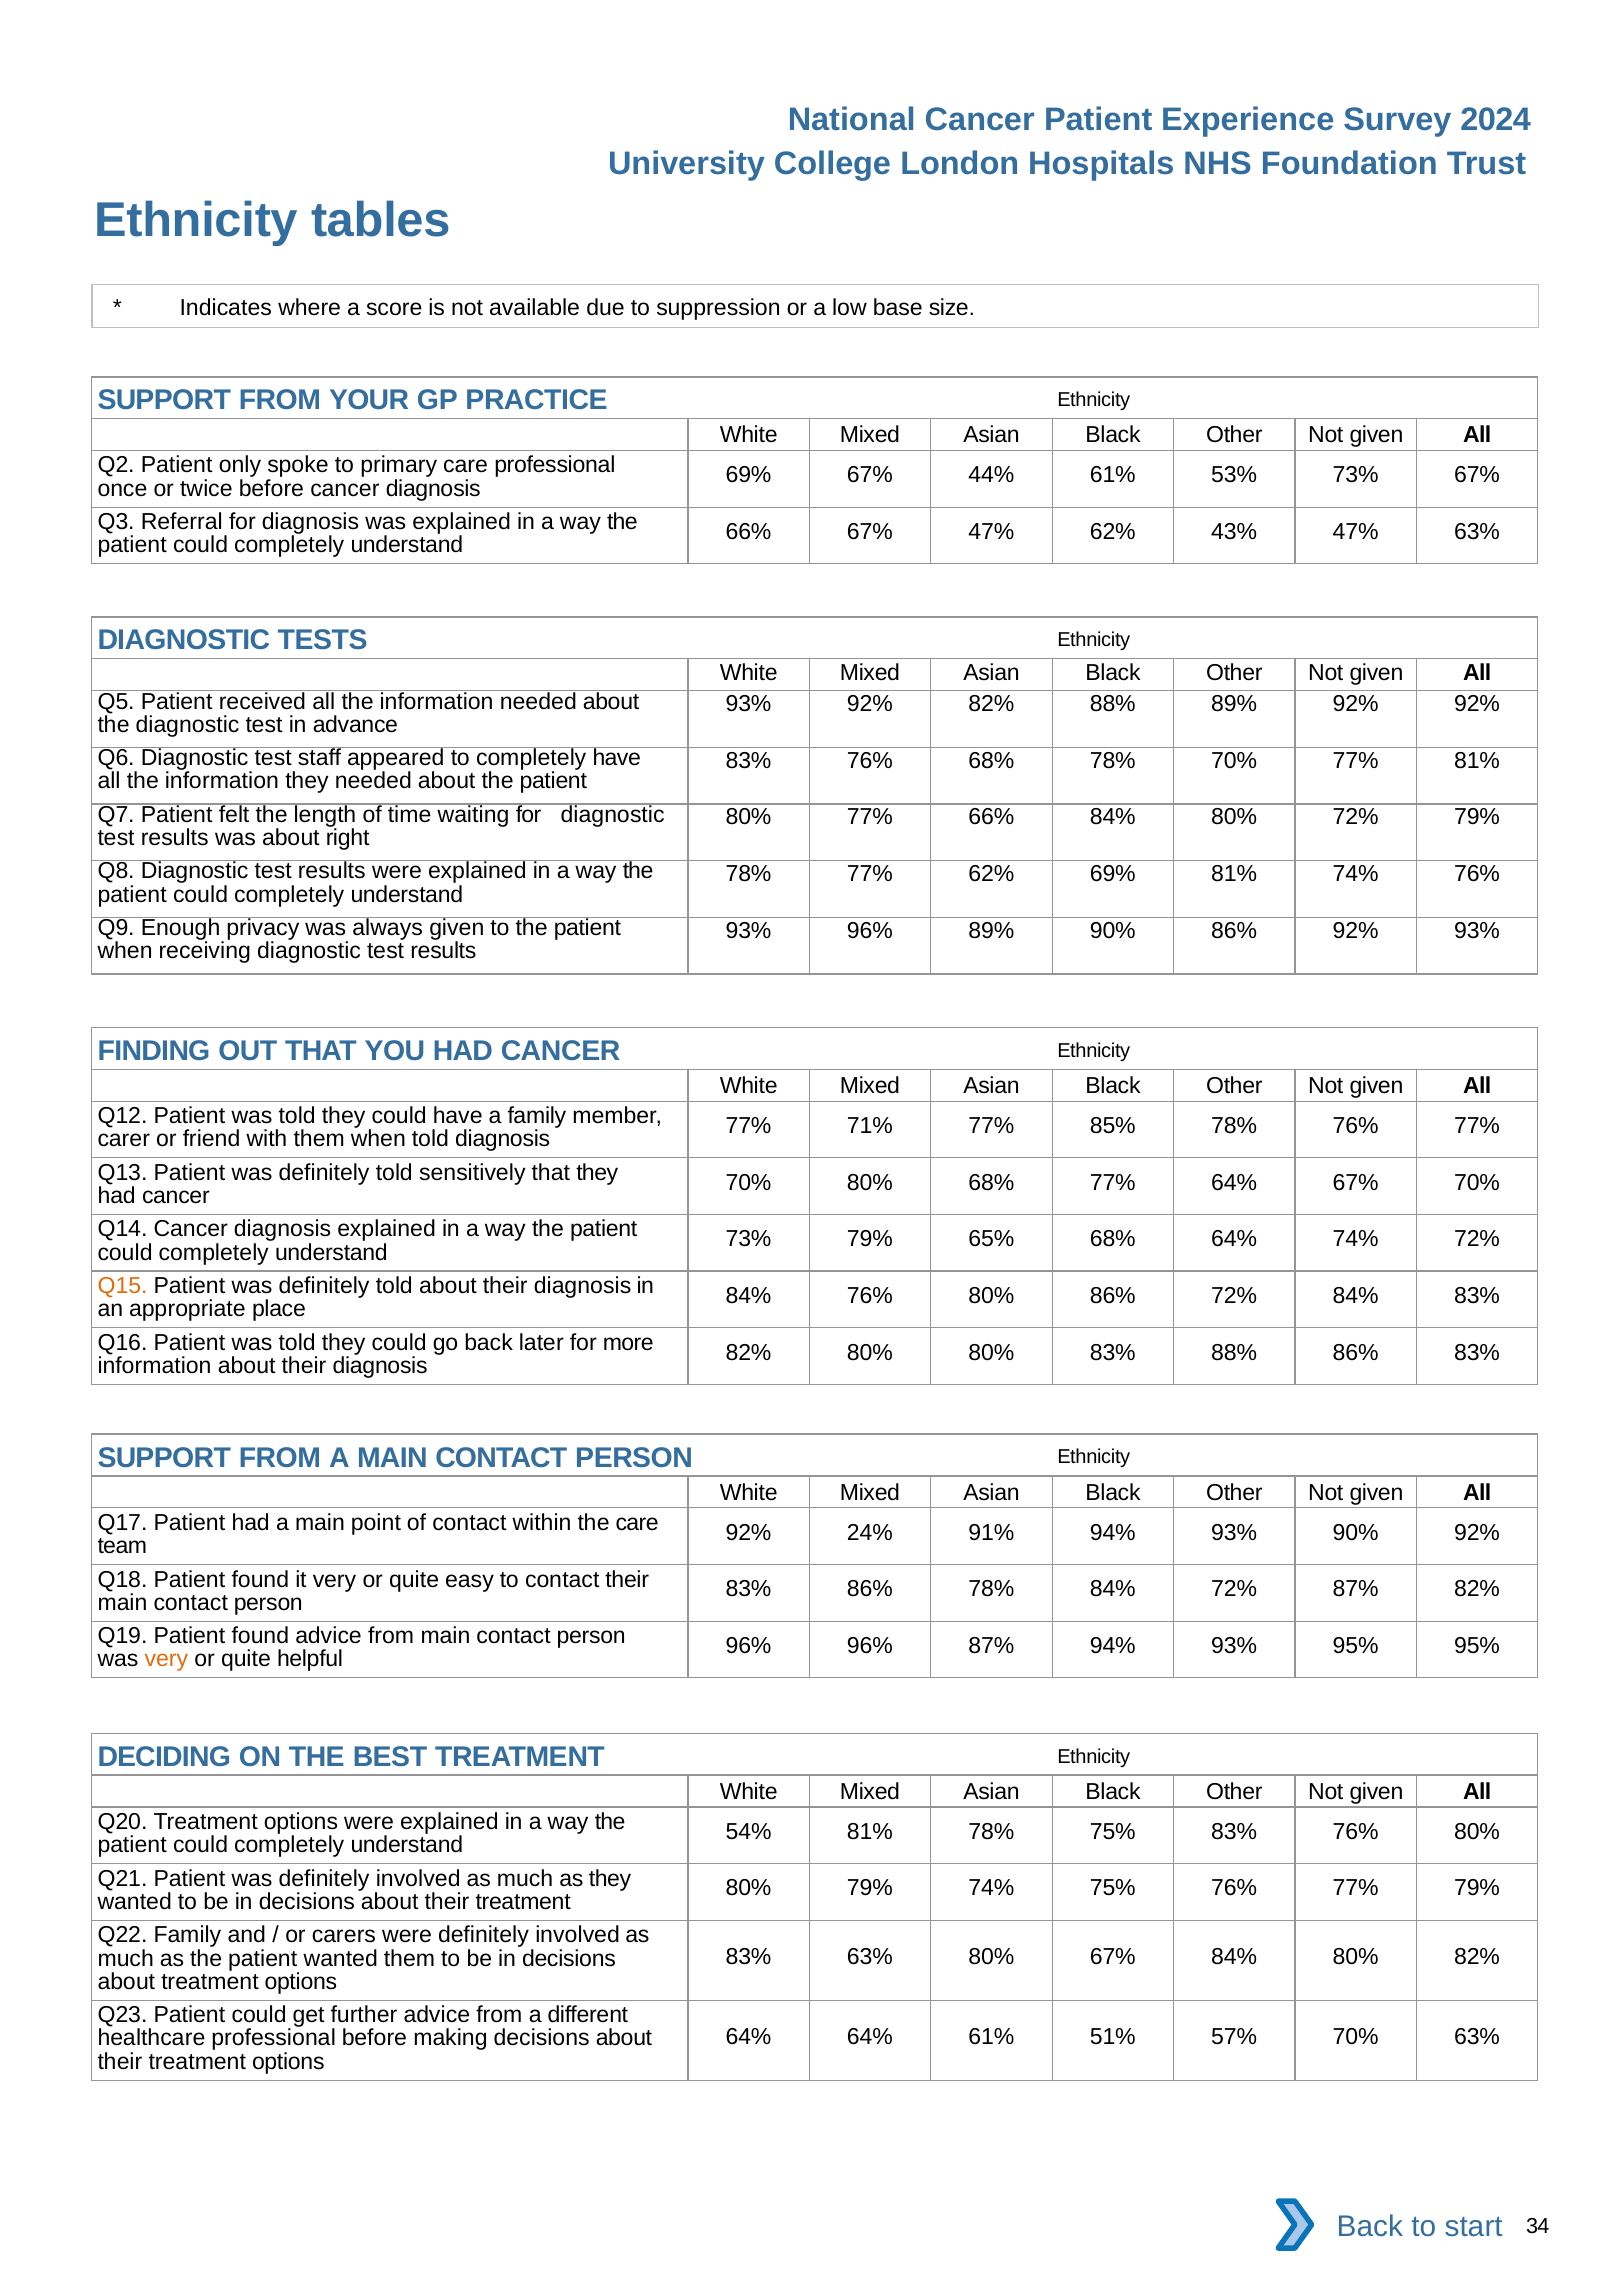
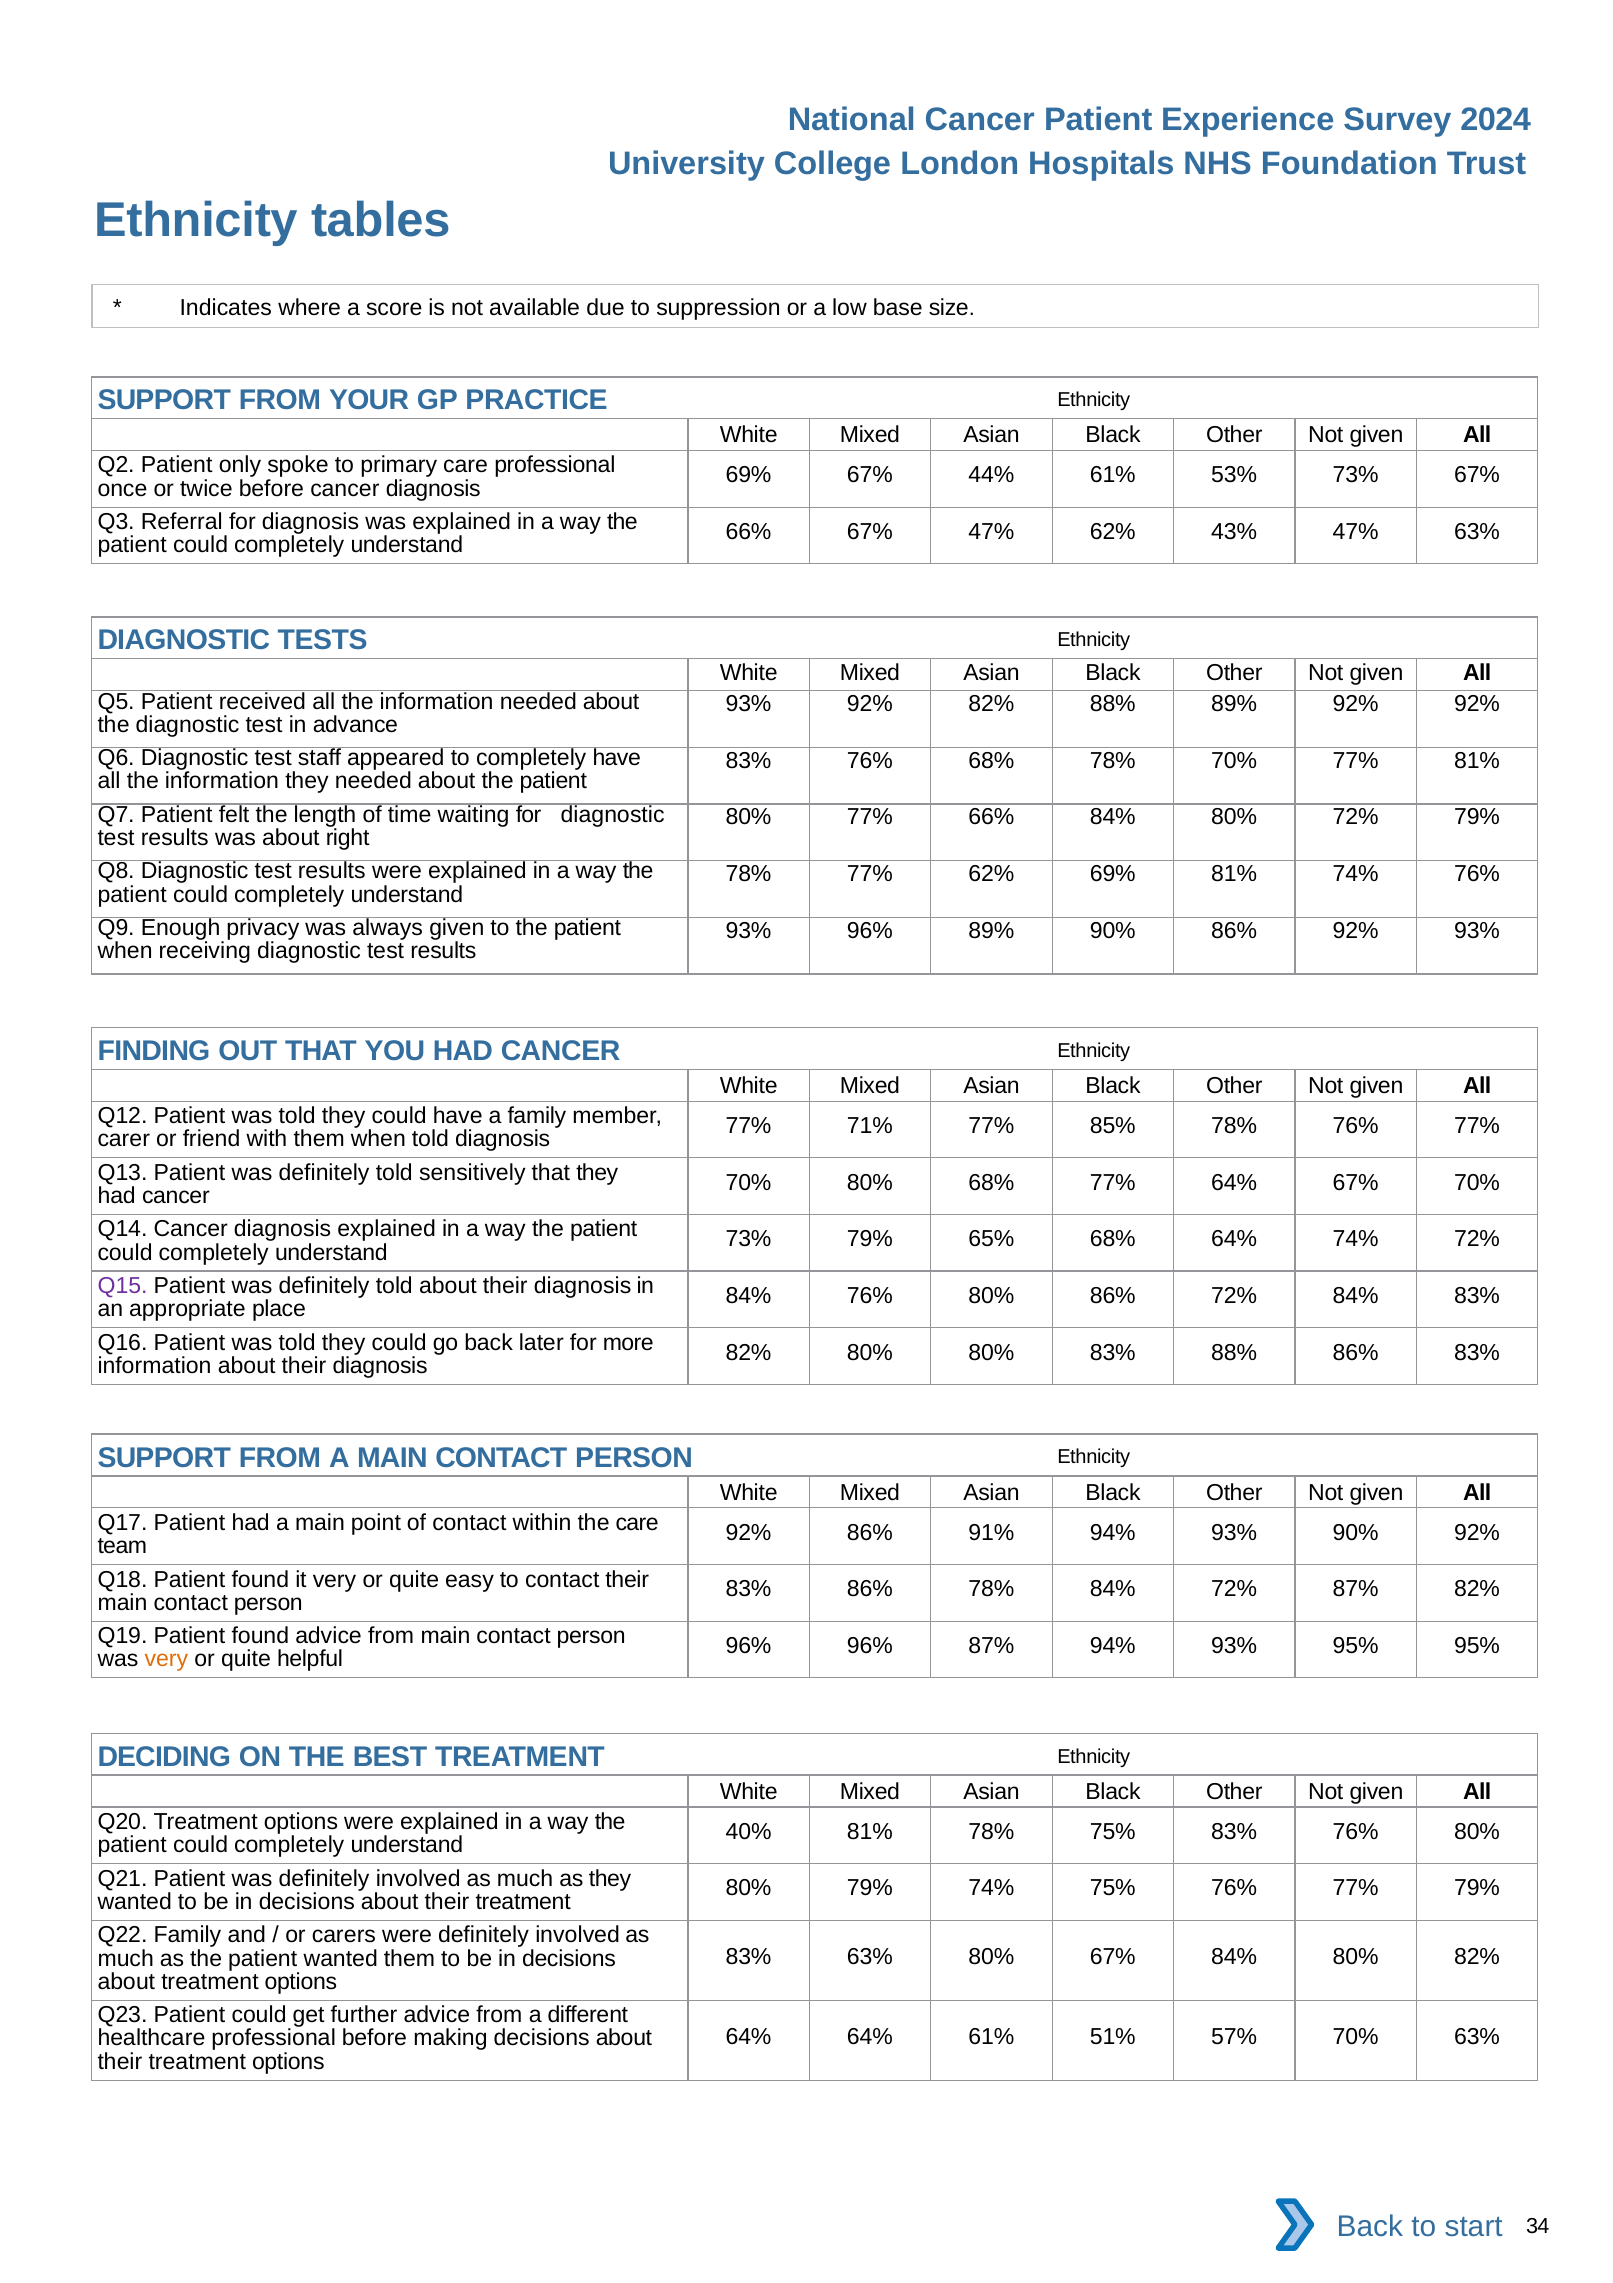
Q15 colour: orange -> purple (123, 1286)
92% 24%: 24% -> 86% (870, 1532)
54%: 54% -> 40% (749, 1831)
